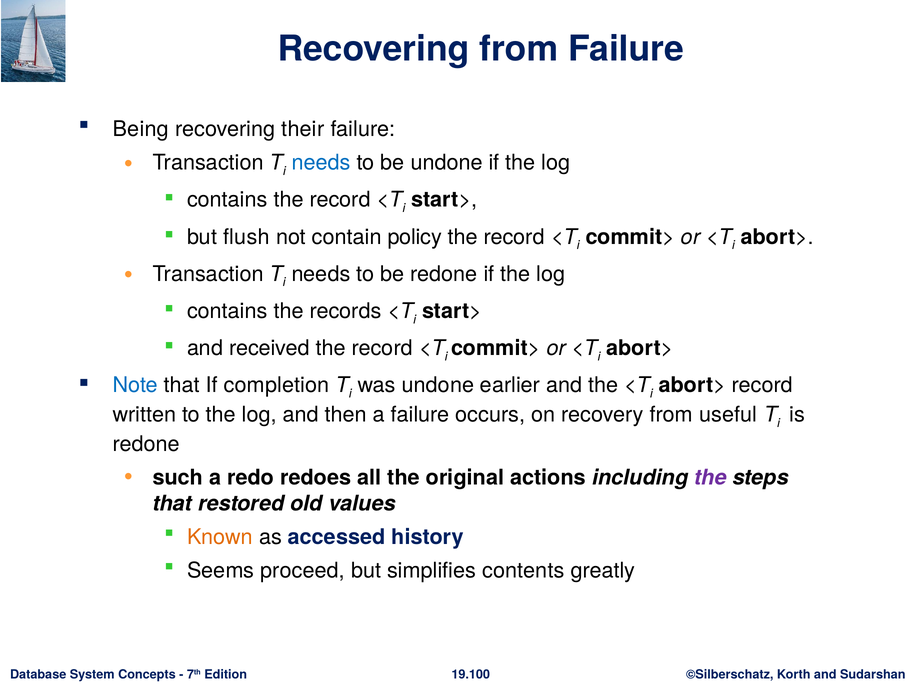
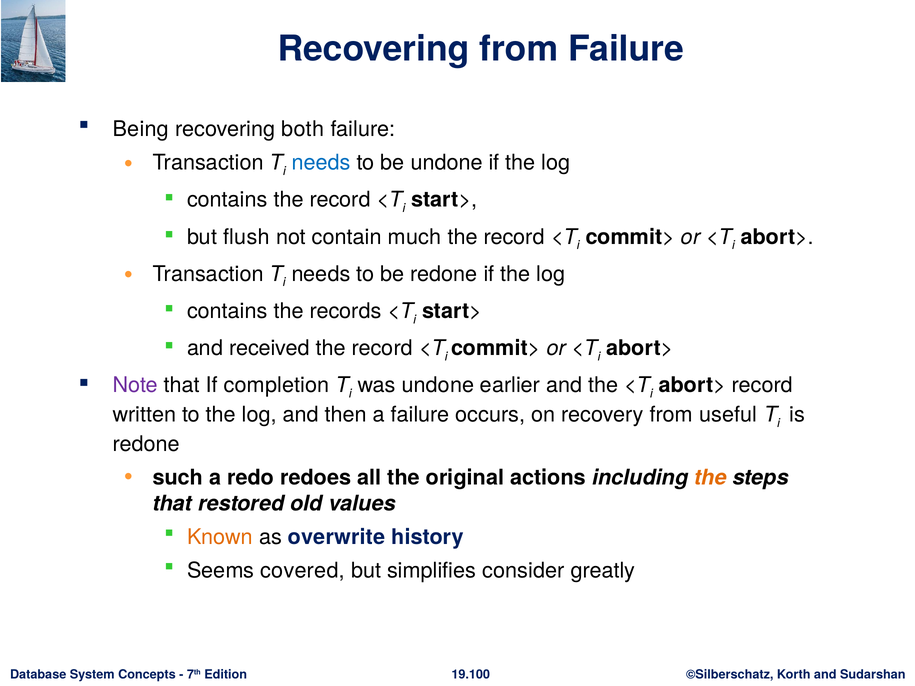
their: their -> both (303, 129)
policy: policy -> much (415, 237)
Note colour: blue -> purple (135, 385)
the colour: purple -> orange (710, 478)
accessed: accessed -> overwrite (337, 537)
proceed: proceed -> covered (303, 571)
contents: contents -> consider (523, 571)
